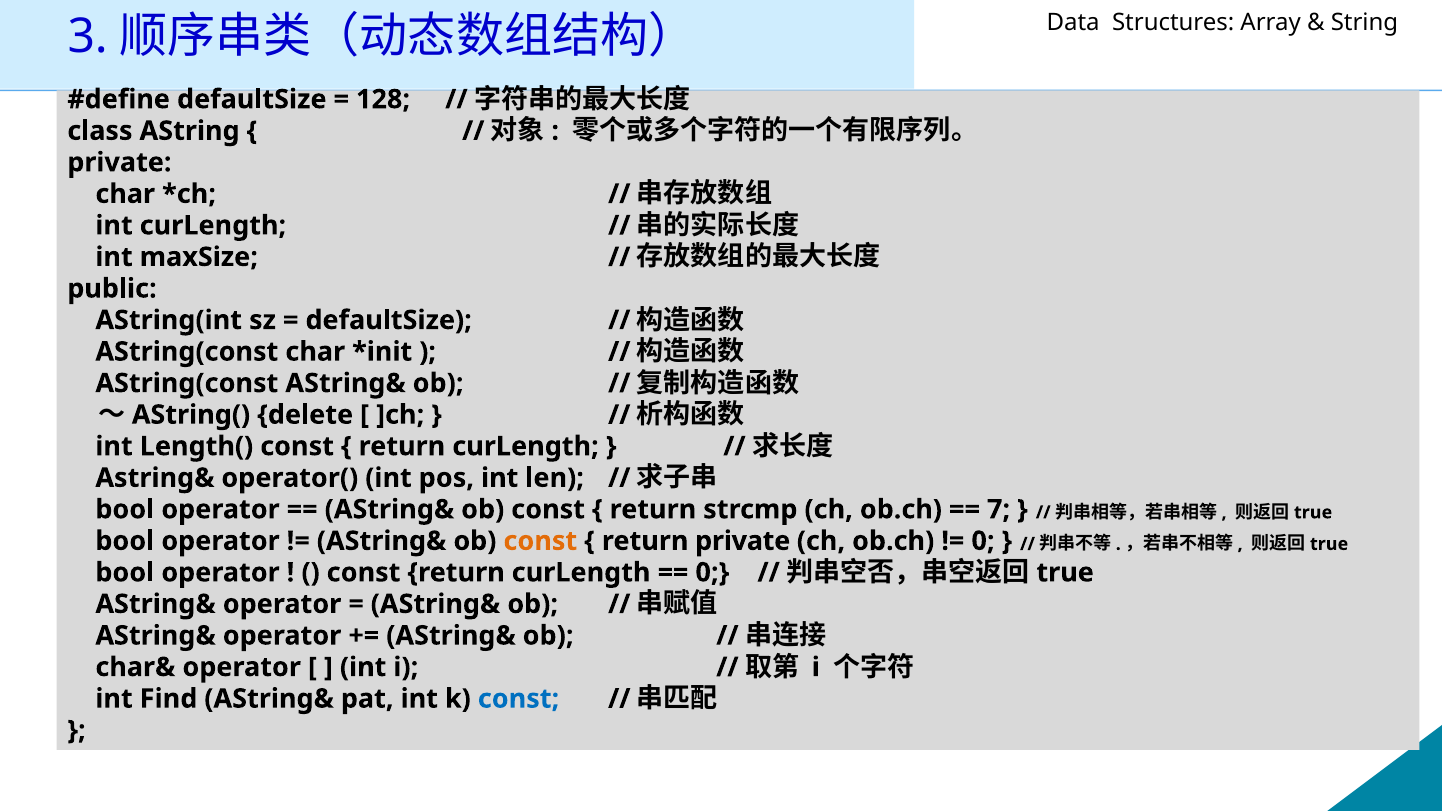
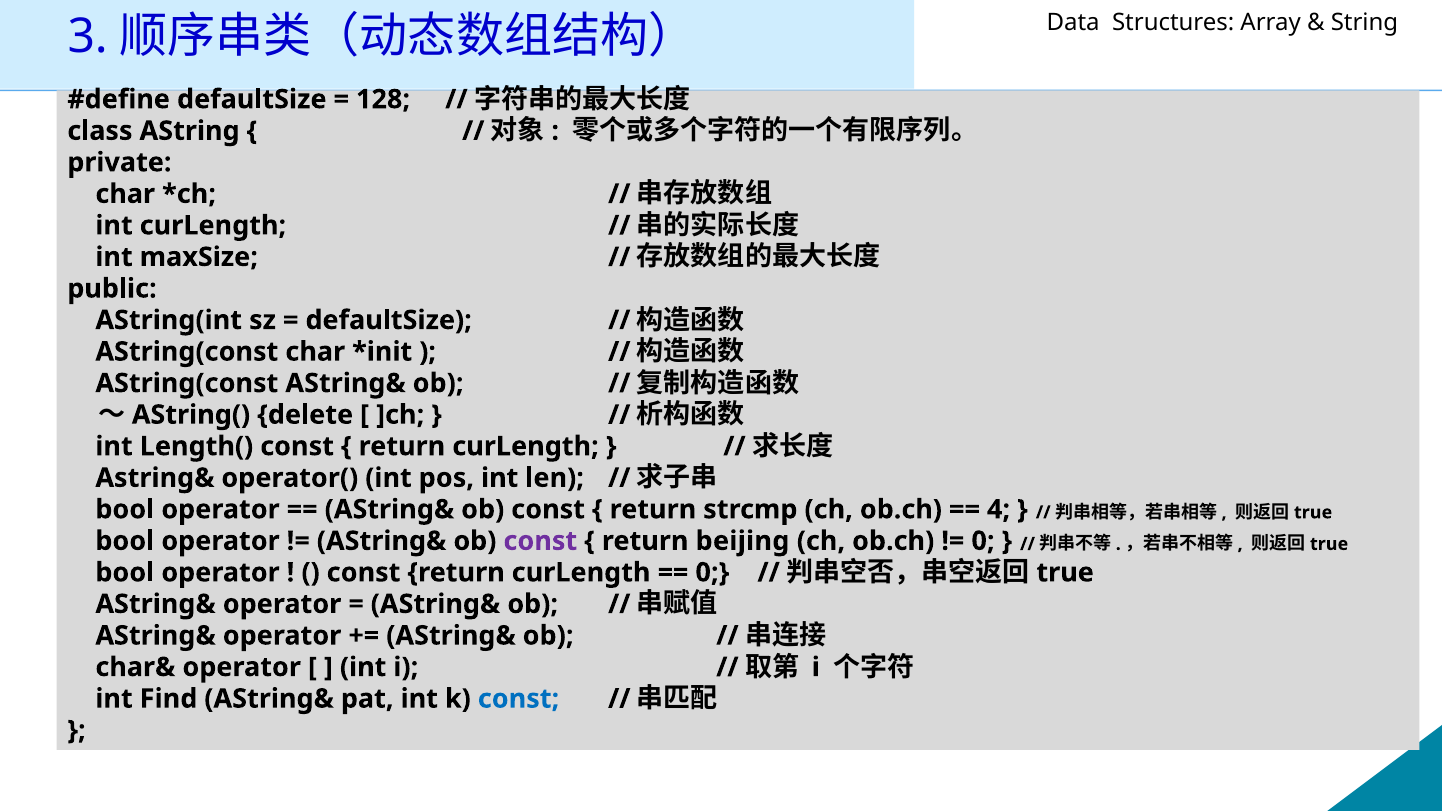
7: 7 -> 4 (999, 510)
const colour: orange -> purple (540, 541)
return private: private -> beijing (742, 541)
